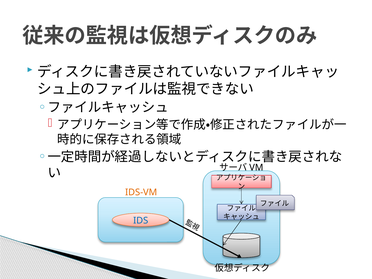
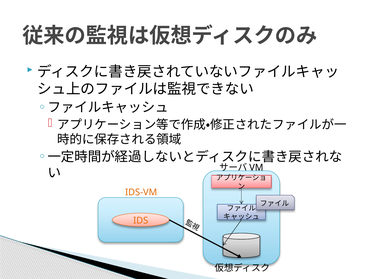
IDS colour: blue -> orange (141, 220)
